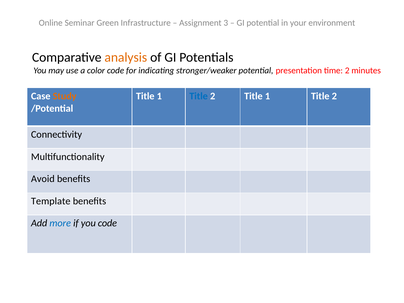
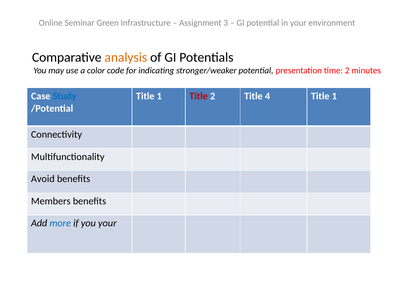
Study colour: orange -> blue (65, 96)
Title colour: blue -> red (199, 96)
2 Title 1: 1 -> 4 (268, 96)
2: 2 -> 1 (334, 96)
Template: Template -> Members (51, 201)
you code: code -> your (107, 223)
